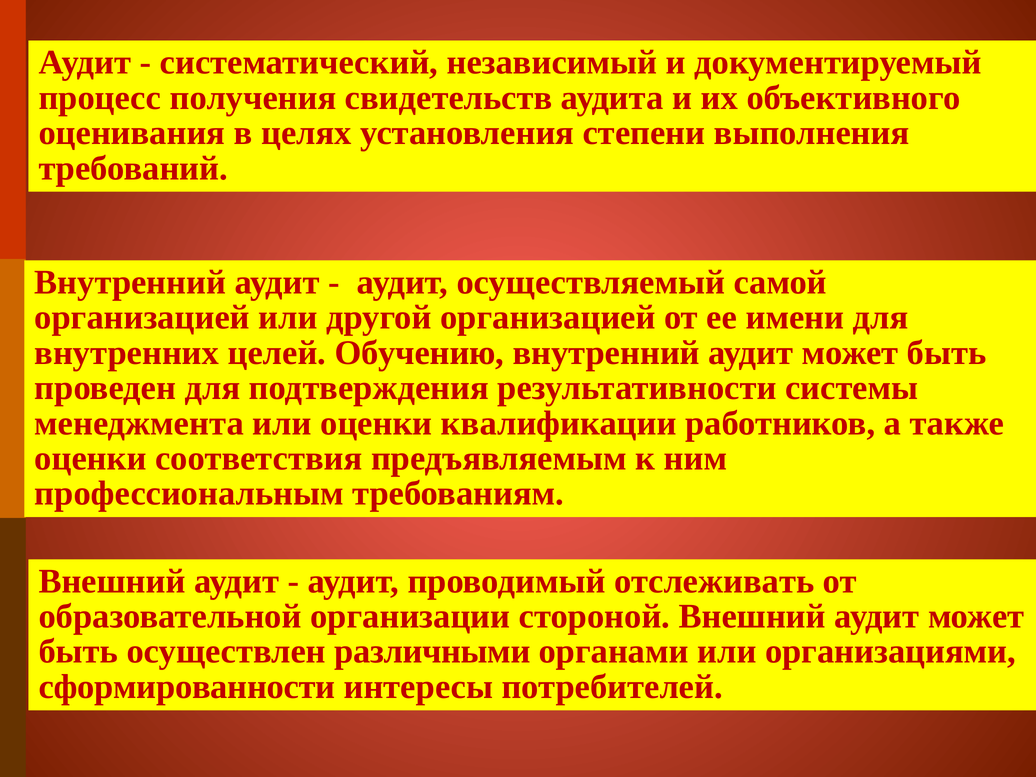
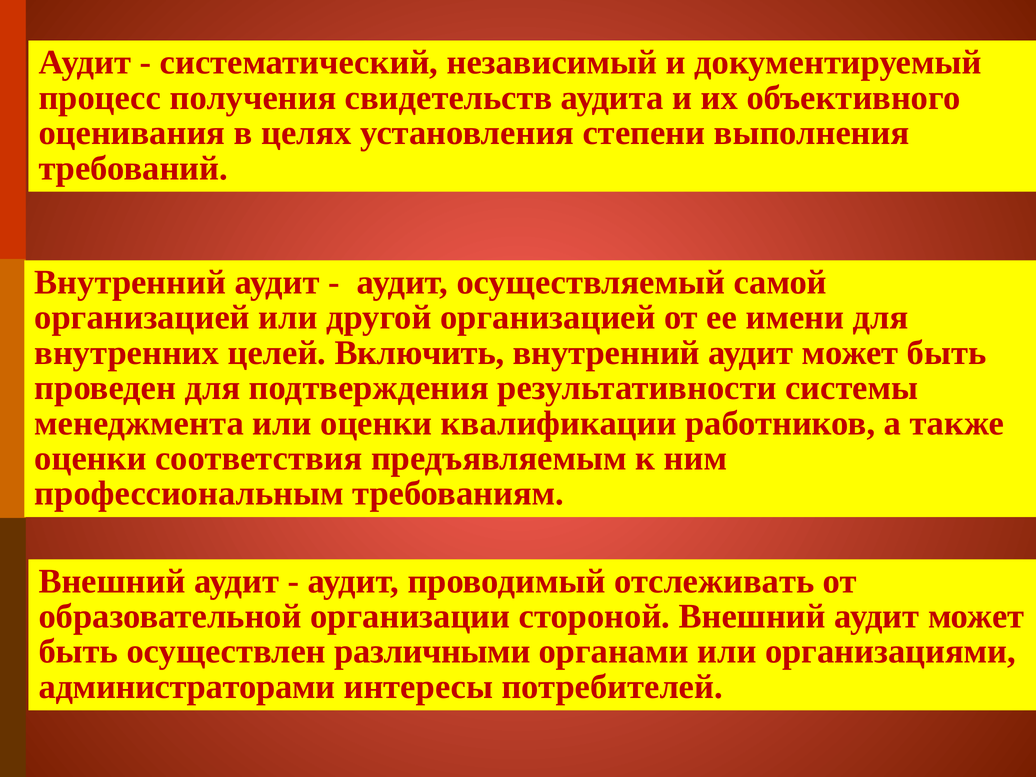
Обучению: Обучению -> Включить (419, 353)
сформированности: сформированности -> администраторами (187, 687)
